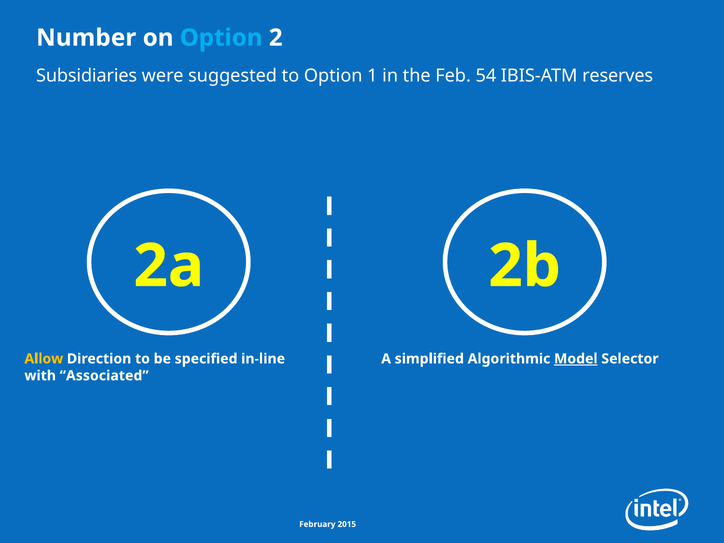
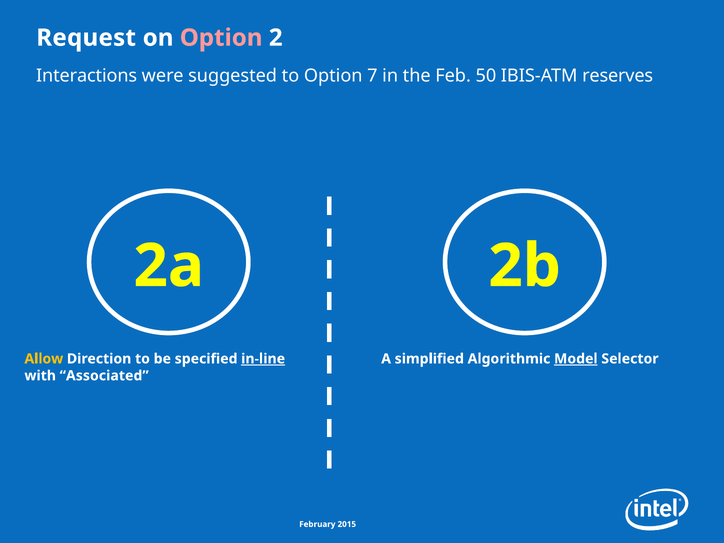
Number: Number -> Request (86, 38)
Option colour: light blue -> pink (221, 38)
Subsidiaries: Subsidiaries -> Interactions (87, 76)
1: 1 -> 7 (372, 76)
54: 54 -> 50 (486, 76)
in-line underline: none -> present (263, 359)
